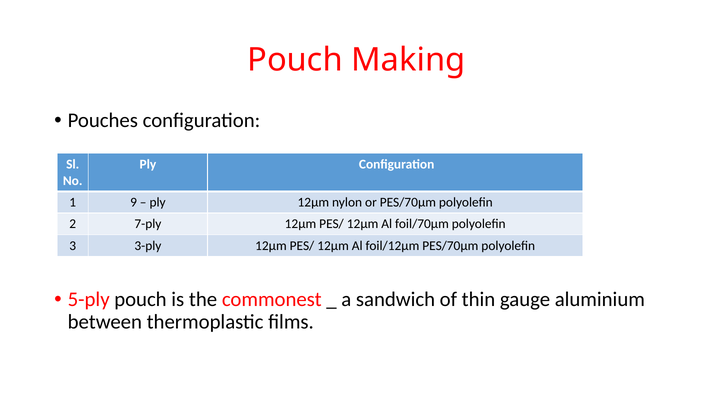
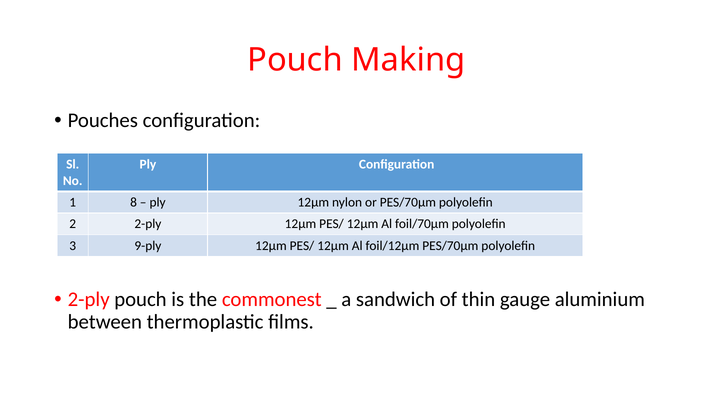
9: 9 -> 8 (134, 202)
2 7-ply: 7-ply -> 2-ply (148, 224)
3-ply: 3-ply -> 9-ply (148, 246)
5-ply: 5-ply -> 2-ply (89, 300)
